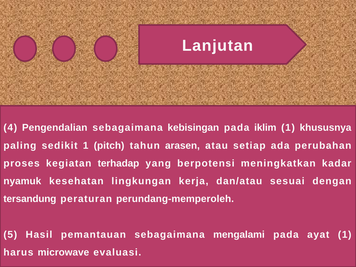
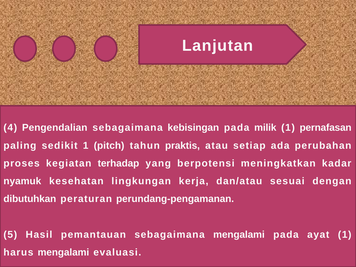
iklim: iklim -> milik (265, 128)
khususnya: khususnya -> pernafasan (326, 128)
arasen: arasen -> praktis (183, 145)
tersandung: tersandung -> dibutuhkan (30, 199)
perundang-memperoleh: perundang-memperoleh -> perundang-pengamanan (175, 199)
harus microwave: microwave -> mengalami (63, 252)
